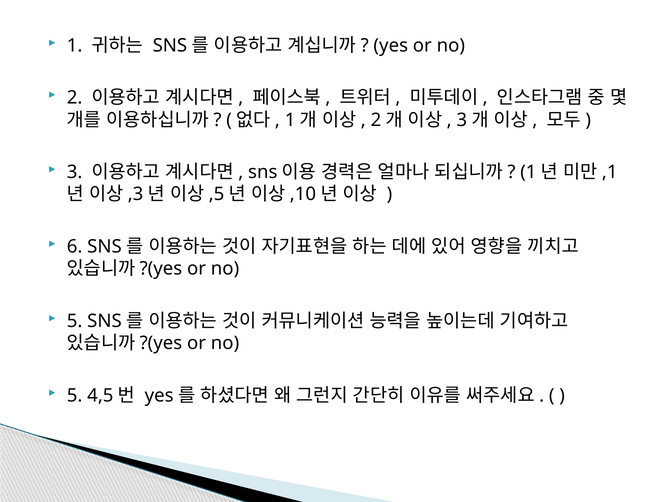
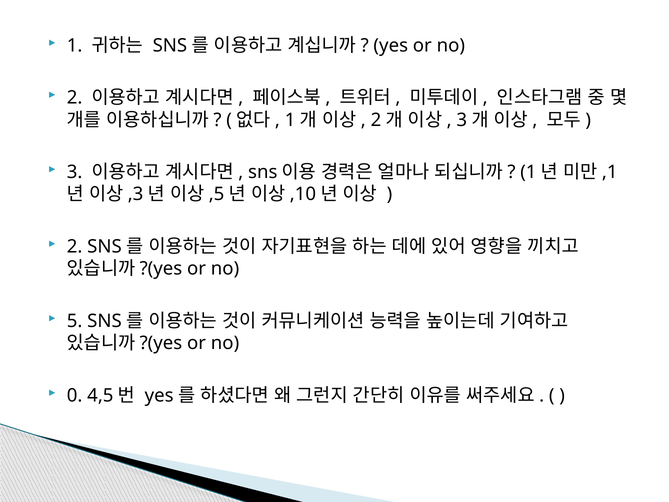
6: 6 -> 2 (75, 246)
5: 5 -> 0 (75, 395)
